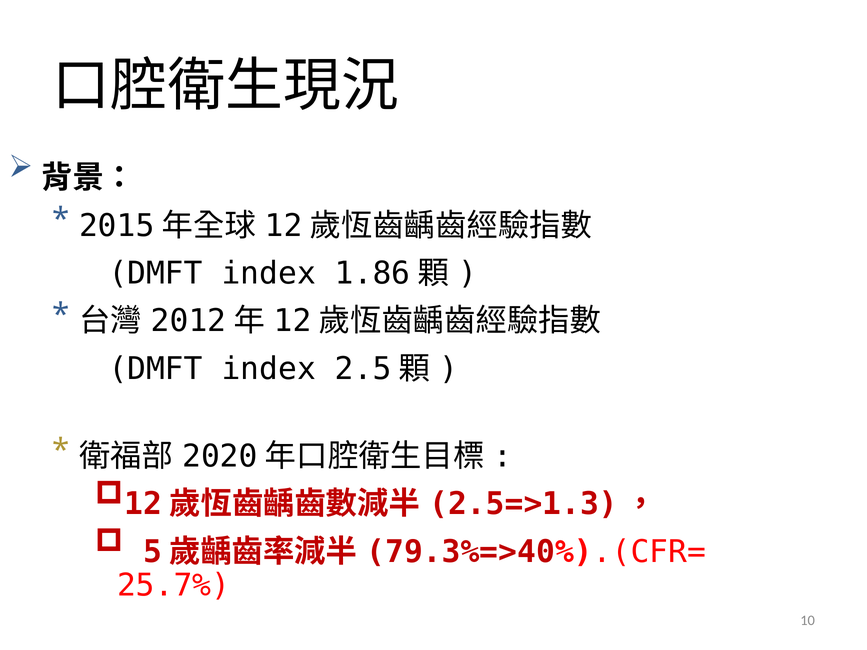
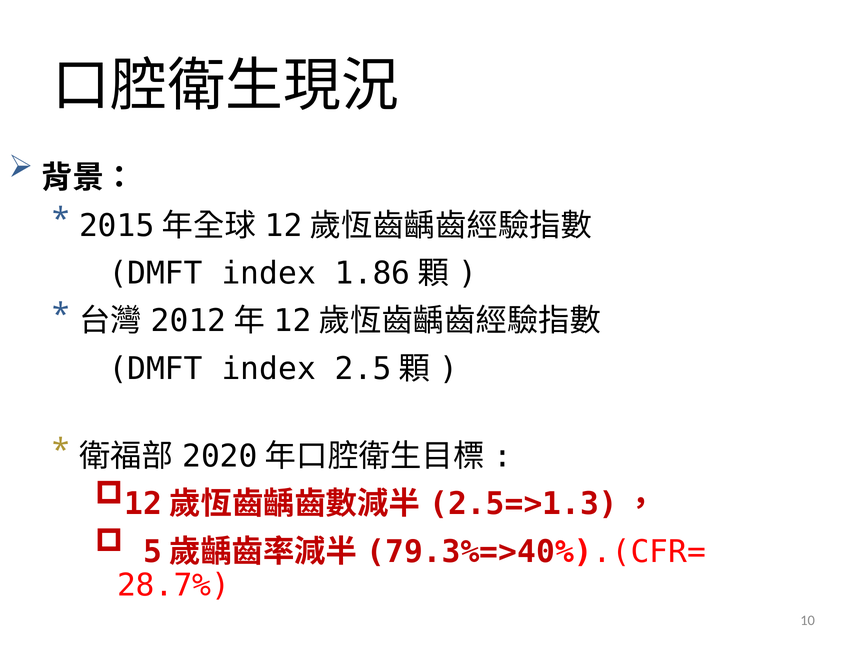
25.7%: 25.7% -> 28.7% (174, 585)
